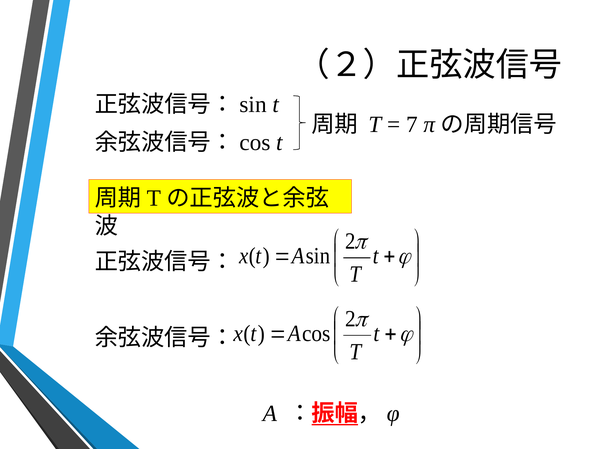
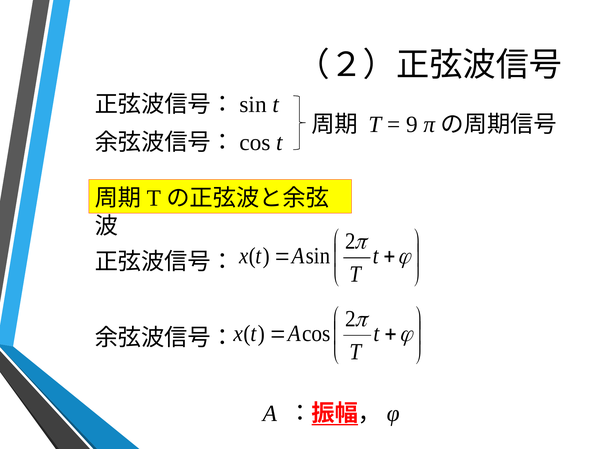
7: 7 -> 9 (412, 124)
